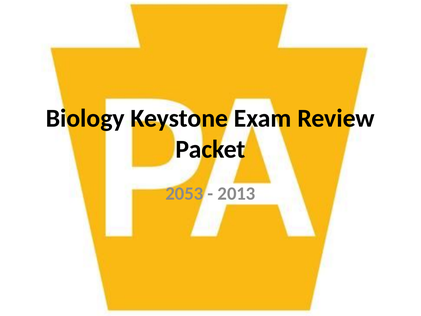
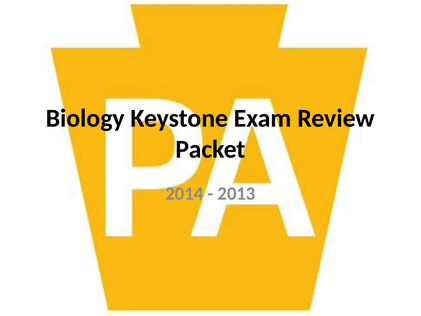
2053: 2053 -> 2014 (184, 194)
